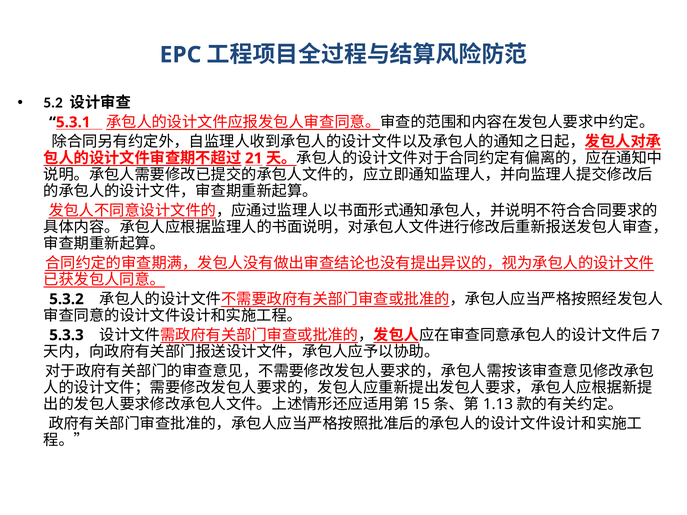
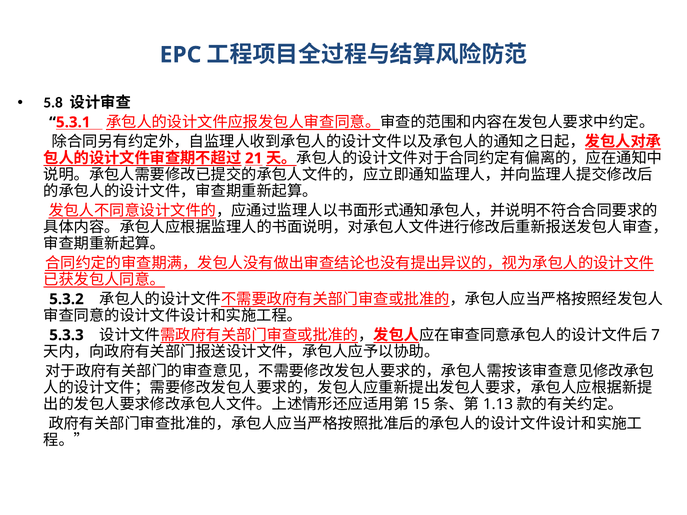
5.2: 5.2 -> 5.8 (53, 103)
